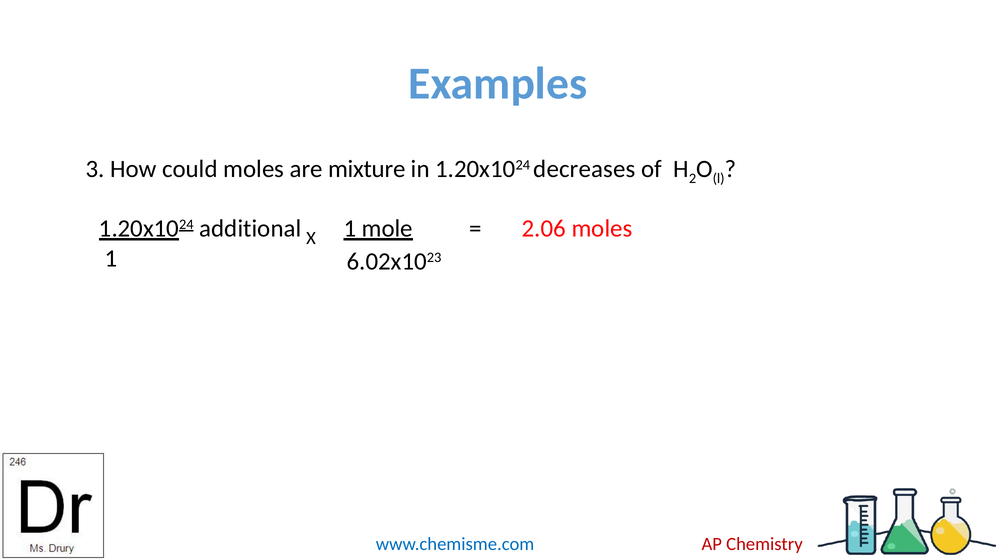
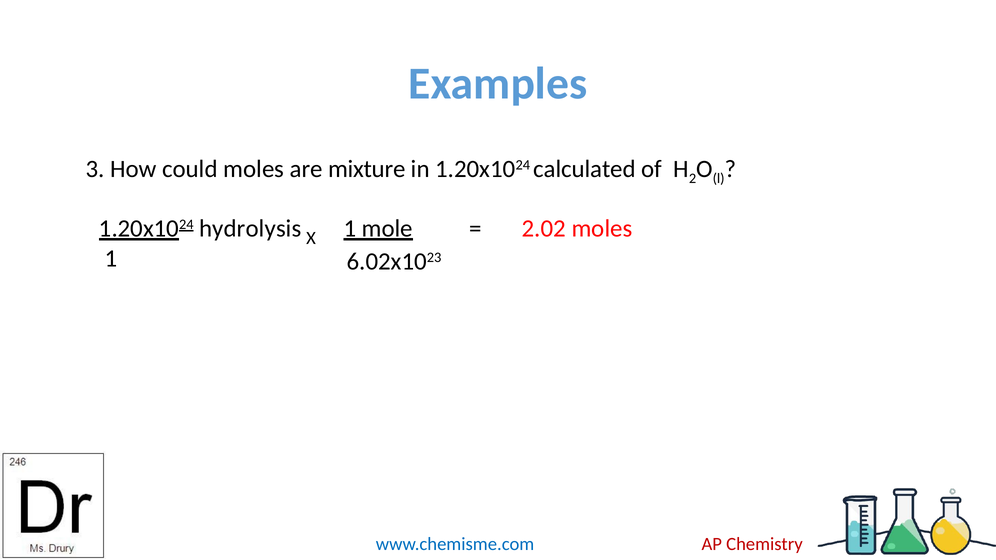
decreases: decreases -> calculated (585, 169)
additional: additional -> hydrolysis (250, 229)
2.06: 2.06 -> 2.02 (544, 229)
